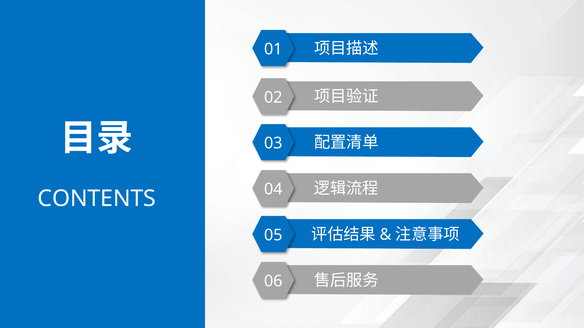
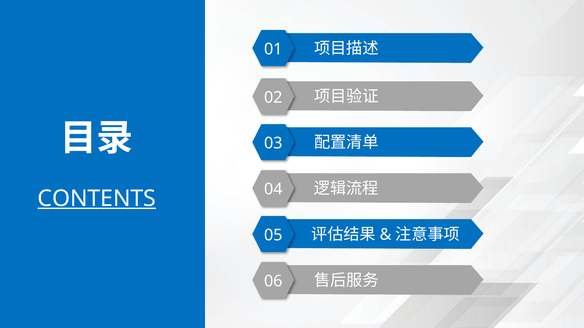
CONTENTS underline: none -> present (97, 199)
